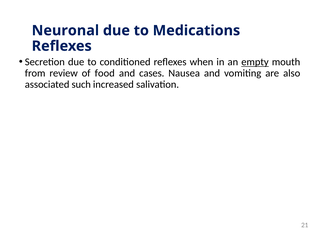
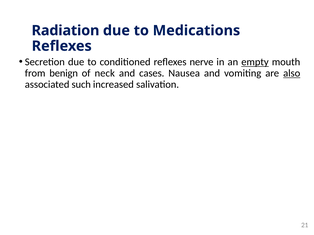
Neuronal: Neuronal -> Radiation (65, 31)
when: when -> nerve (202, 62)
review: review -> benign (64, 73)
food: food -> neck (105, 73)
also underline: none -> present (292, 73)
